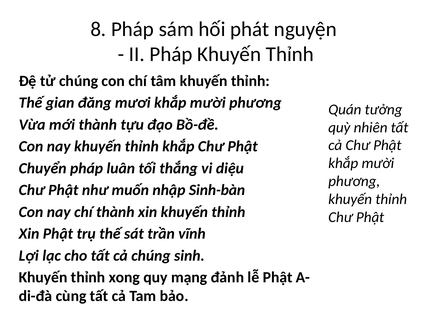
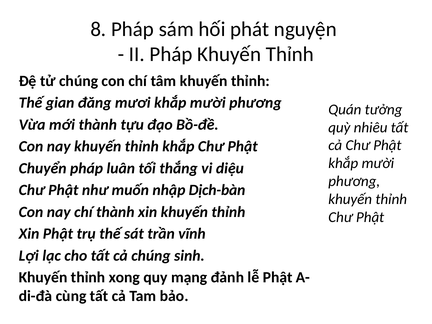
nhiên: nhiên -> nhiêu (371, 127)
Sinh-bàn: Sinh-bàn -> Dịch-bàn (217, 190)
